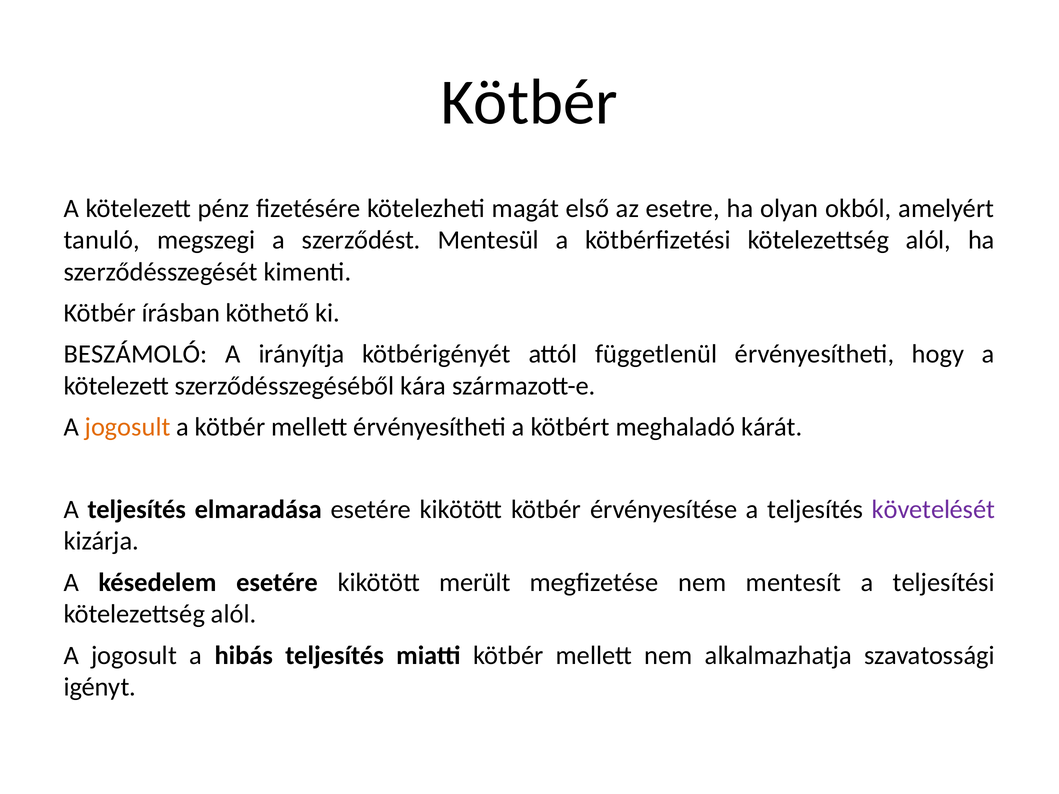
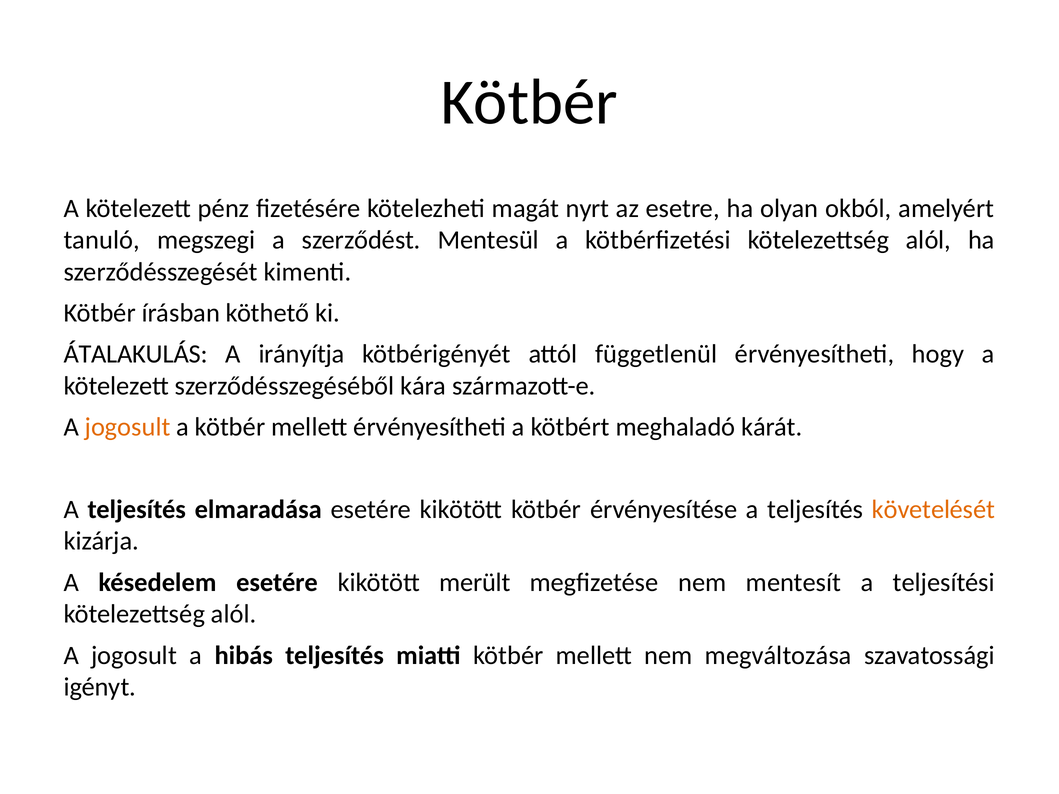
első: első -> nyrt (588, 208)
BESZÁMOLÓ: BESZÁMOLÓ -> ÁTALAKULÁS (136, 354)
követelését colour: purple -> orange (933, 510)
alkalmazhatja: alkalmazhatja -> megváltozása (778, 656)
